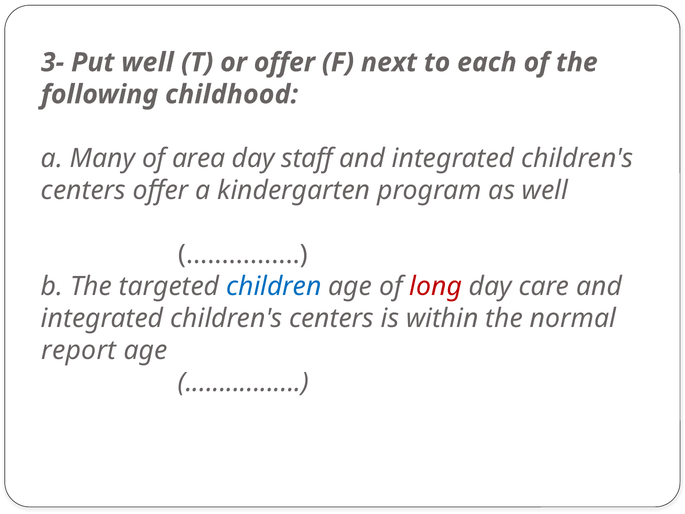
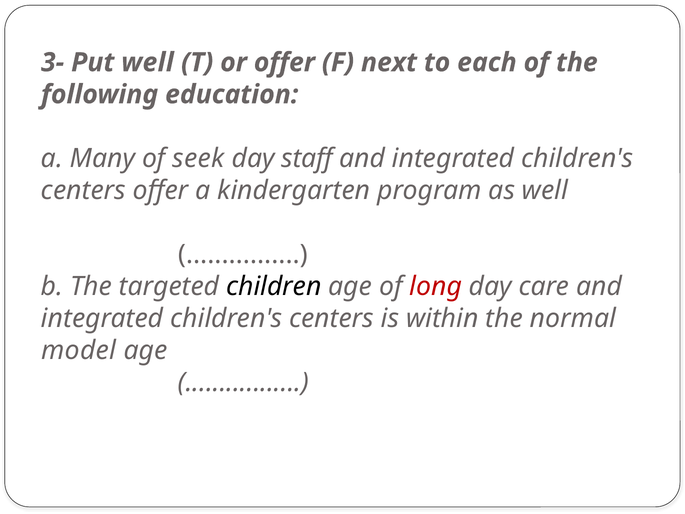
childhood: childhood -> education (232, 94)
area: area -> seek (199, 158)
children colour: blue -> black (274, 286)
report: report -> model (79, 350)
